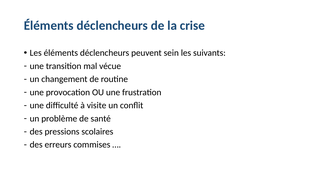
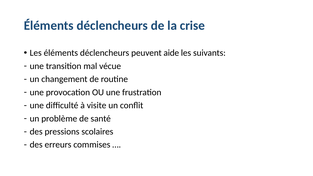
sein: sein -> aide (171, 53)
